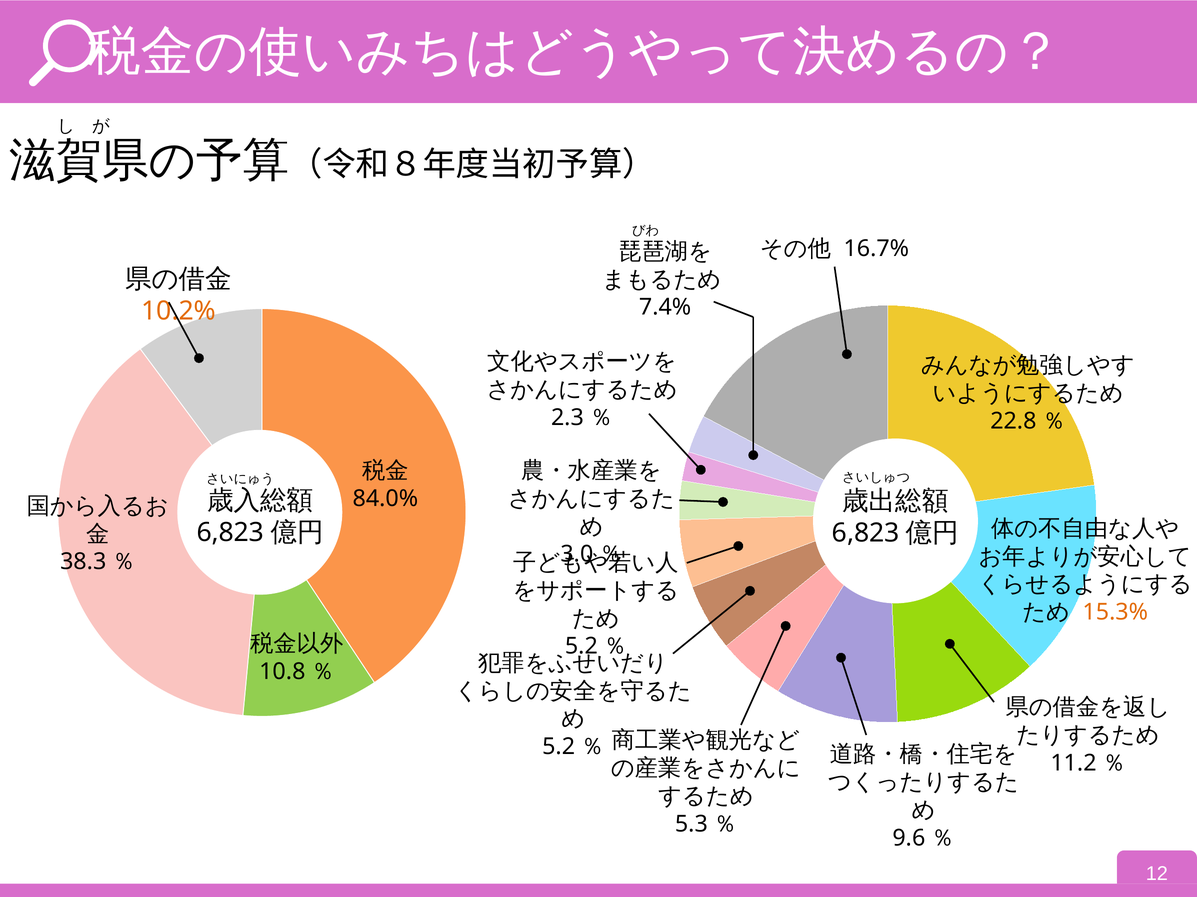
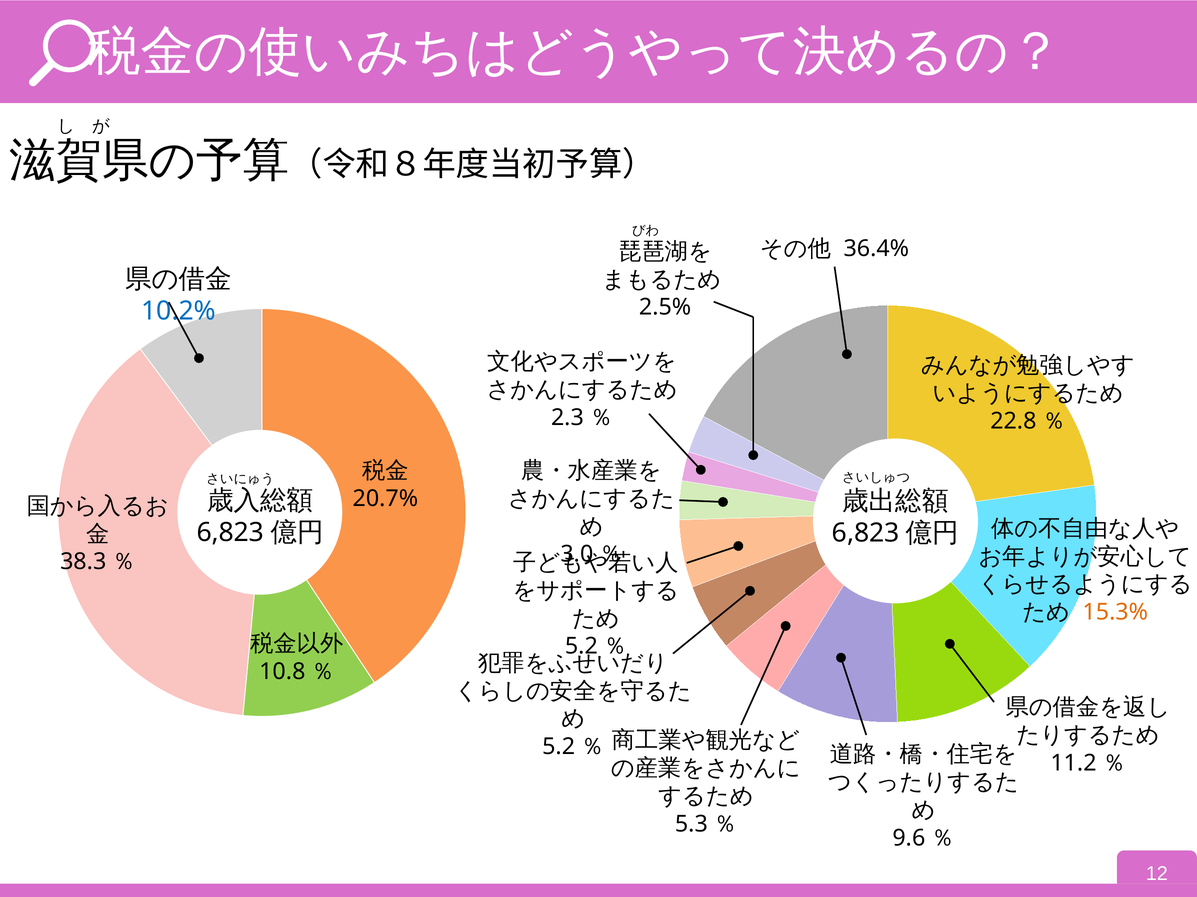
16.7%: 16.7% -> 36.4% (876, 249)
7.4%: 7.4% -> 2.5% (665, 308)
10.2% colour: orange -> blue (179, 311)
84.0%: 84.0% -> 20.7% (385, 499)
